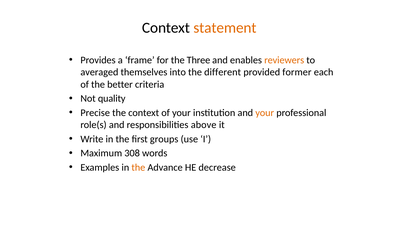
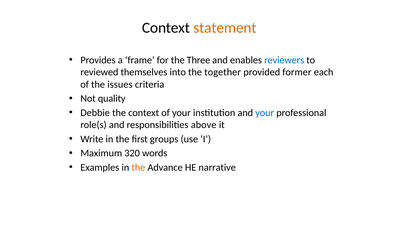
reviewers colour: orange -> blue (284, 60)
averaged: averaged -> reviewed (99, 72)
different: different -> together (223, 72)
better: better -> issues (120, 85)
Precise: Precise -> Debbie (95, 113)
your colour: orange -> blue (265, 113)
308: 308 -> 320 (132, 154)
decrease: decrease -> narrative (217, 168)
